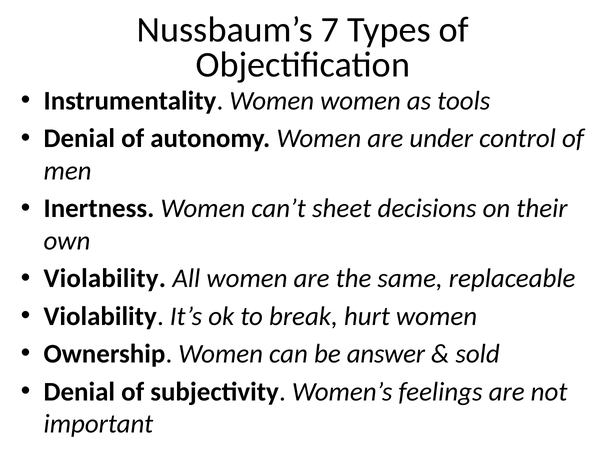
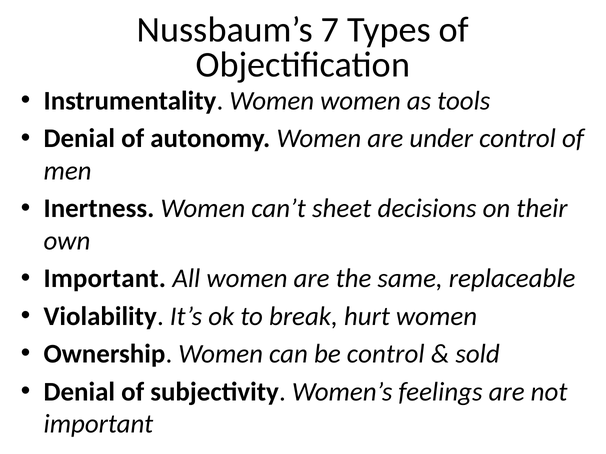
Violability: Violability -> Important (105, 279)
be answer: answer -> control (386, 354)
